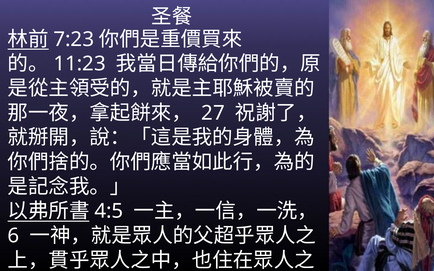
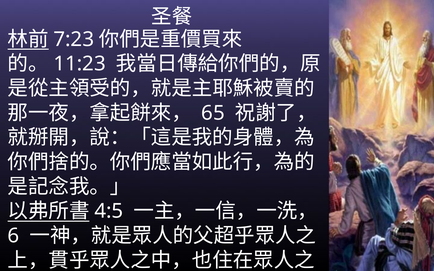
27: 27 -> 65 (213, 113)
